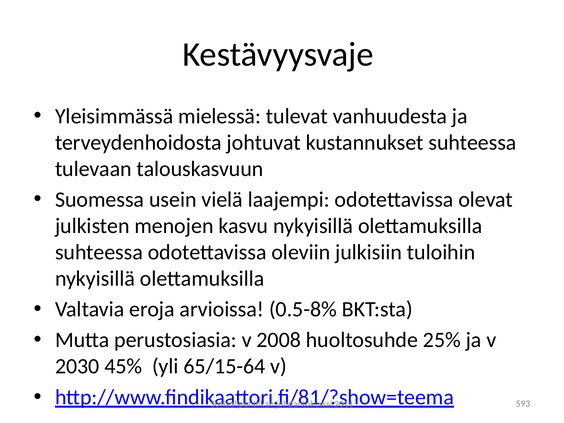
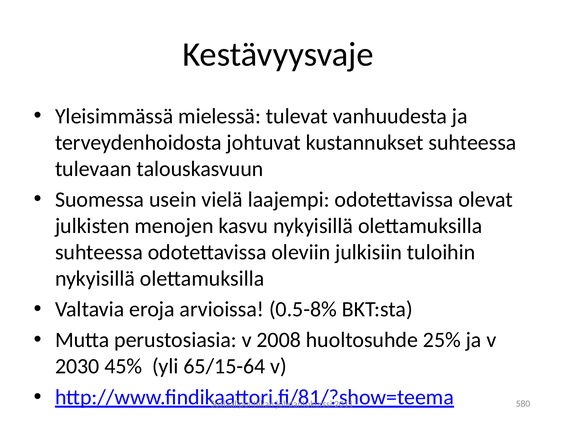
593: 593 -> 580 (523, 404)
